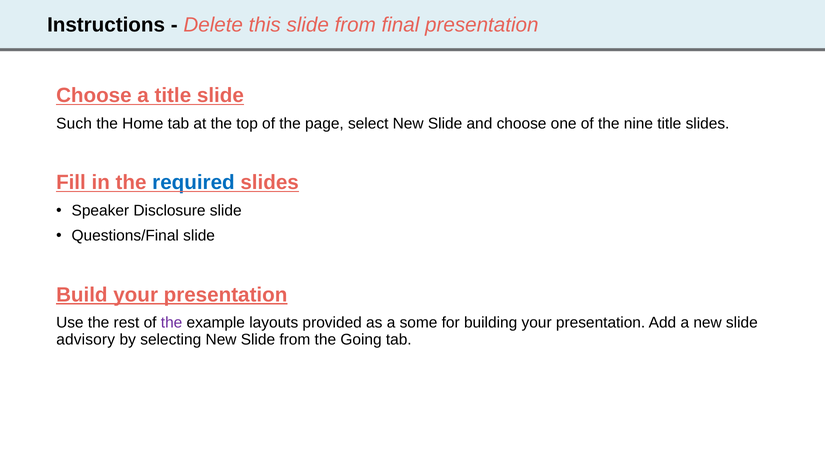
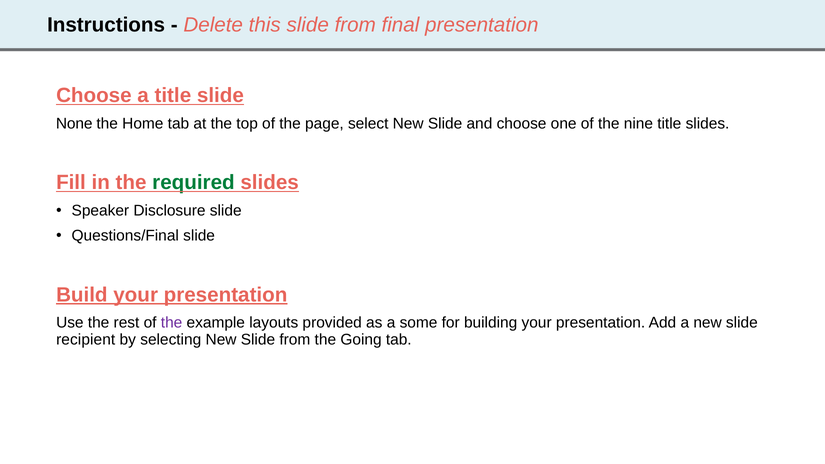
Such: Such -> None (74, 123)
required colour: blue -> green (193, 182)
advisory: advisory -> recipient (86, 340)
